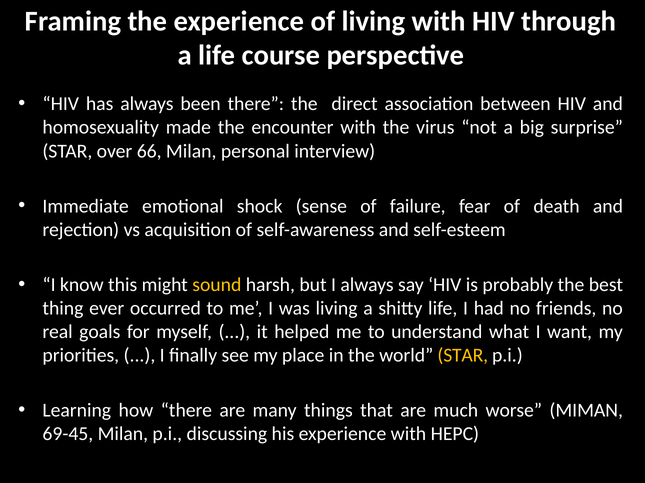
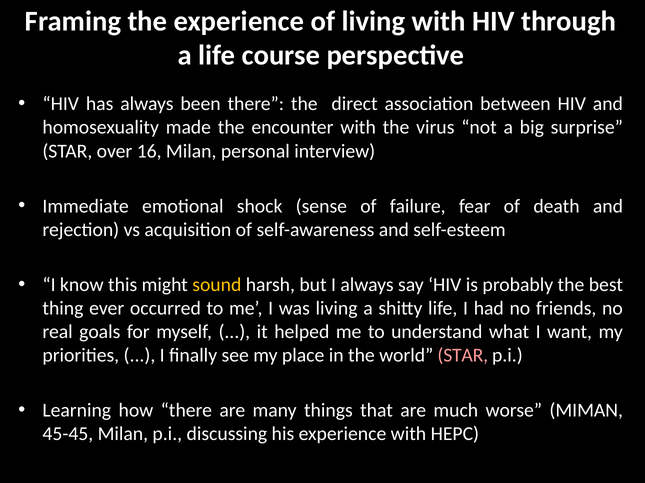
66: 66 -> 16 (149, 151)
STAR colour: yellow -> pink (463, 356)
69-45: 69-45 -> 45-45 (68, 435)
